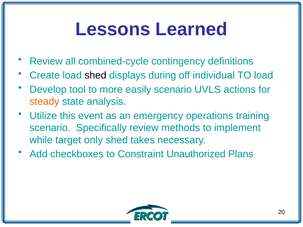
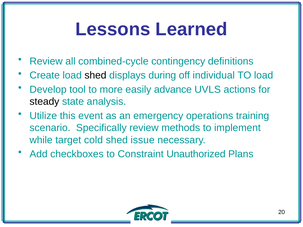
easily scenario: scenario -> advance (173, 90)
steady colour: orange -> black (44, 102)
only: only -> cold (93, 140)
takes: takes -> issue (143, 140)
